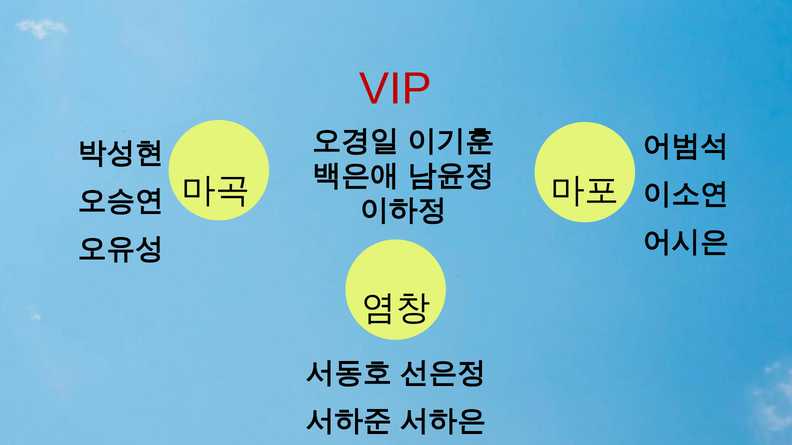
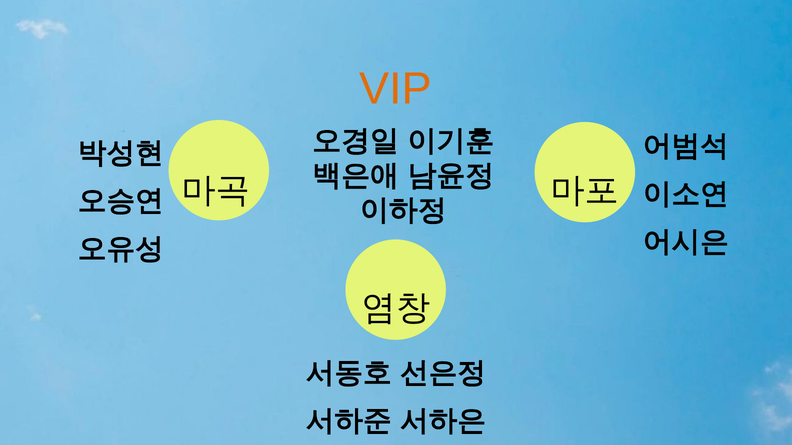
VIP colour: red -> orange (396, 89)
